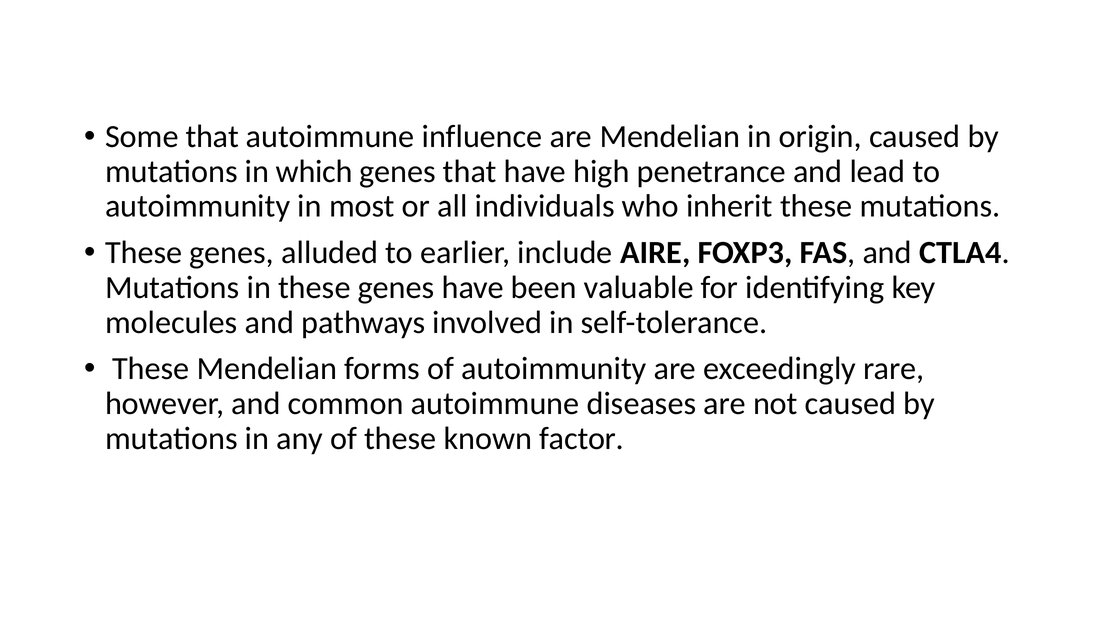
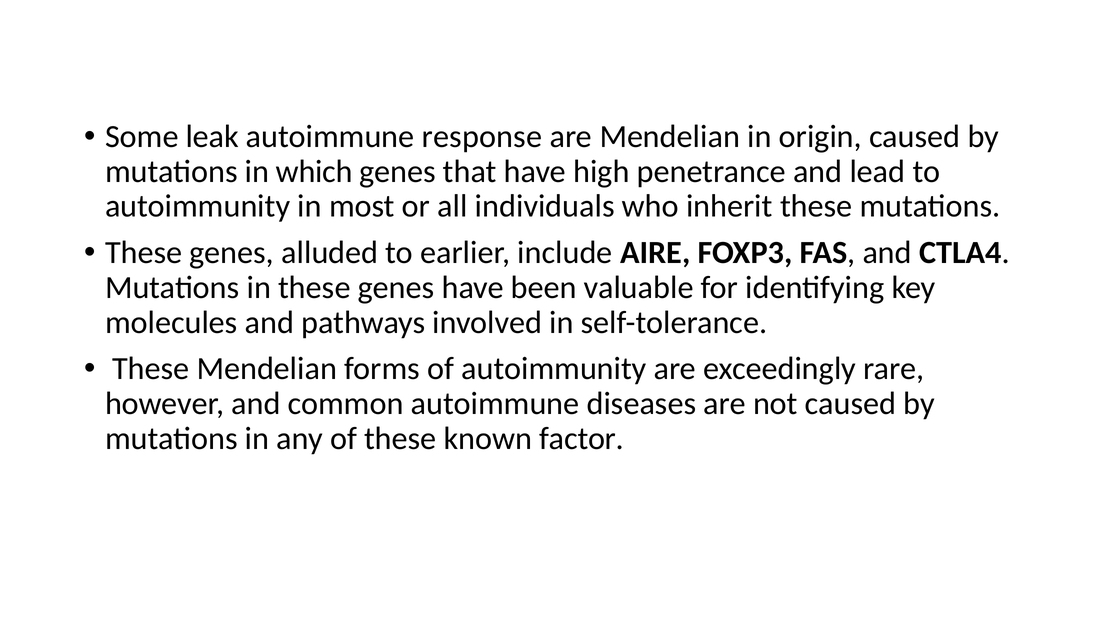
Some that: that -> leak (212, 137)
influence: influence -> response (482, 137)
